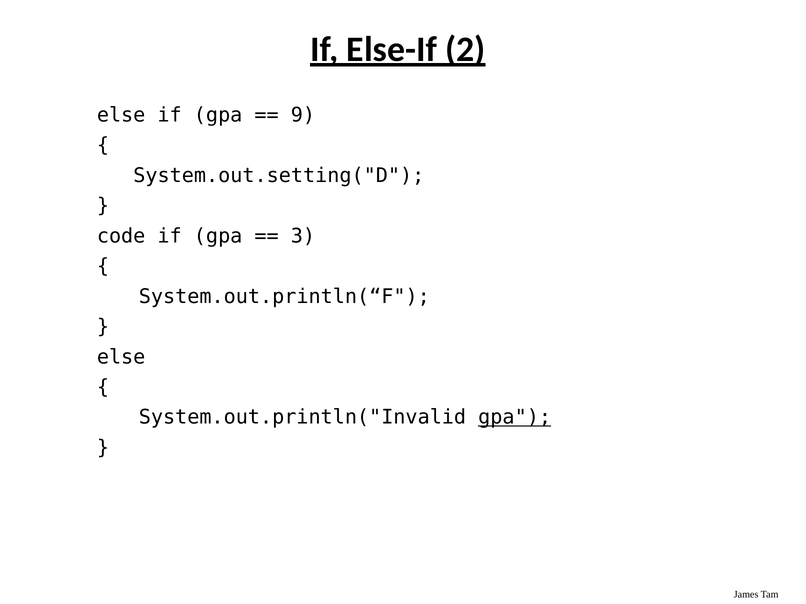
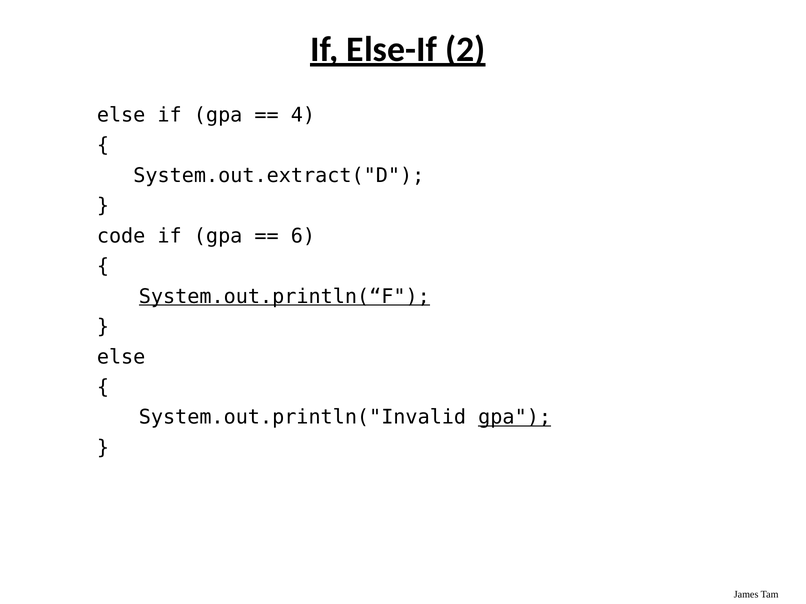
9: 9 -> 4 (303, 115)
System.out.setting("D: System.out.setting("D -> System.out.extract("D (279, 176)
3: 3 -> 6 (303, 236)
System.out.println(“F underline: none -> present (284, 297)
